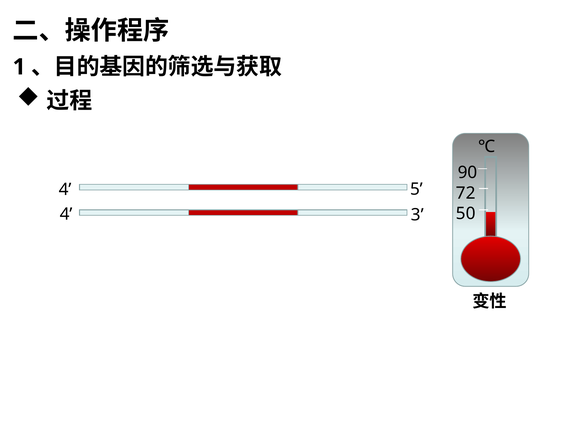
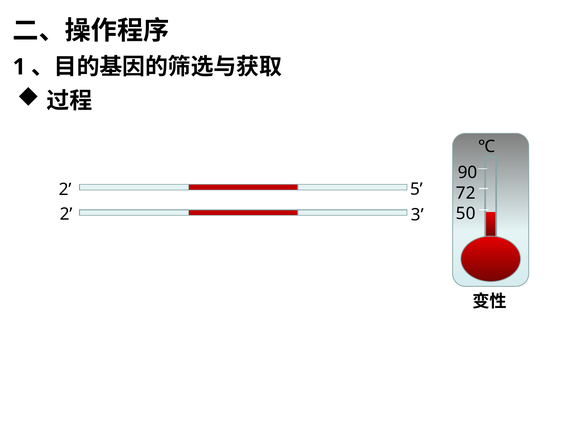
4: 4 -> 2 (65, 190)
4: 4 -> 2 (66, 214)
